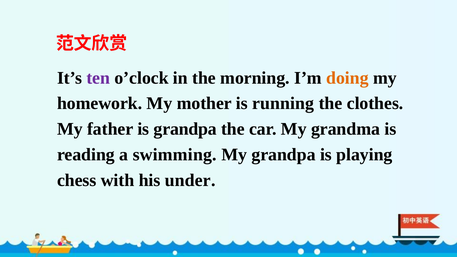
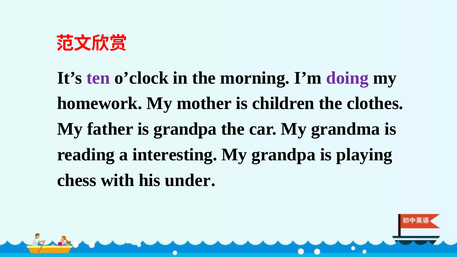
doing colour: orange -> purple (347, 78)
running: running -> children (283, 103)
swimming: swimming -> interesting (175, 155)
